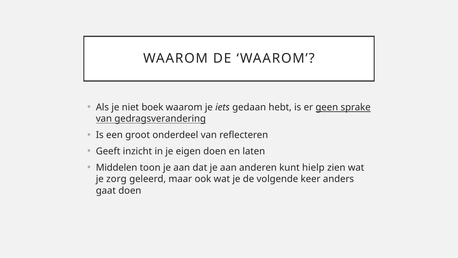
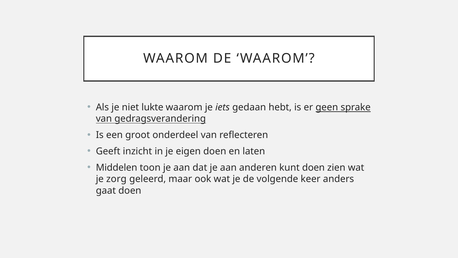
boek: boek -> lukte (152, 107)
kunt hielp: hielp -> doen (313, 167)
